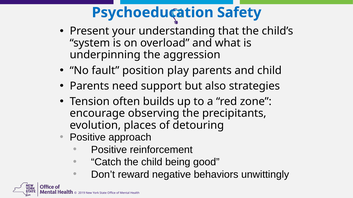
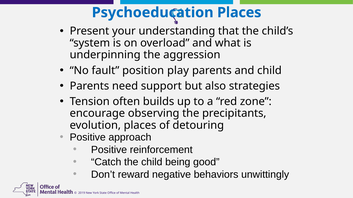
Psychoeducation Safety: Safety -> Places (239, 13)
